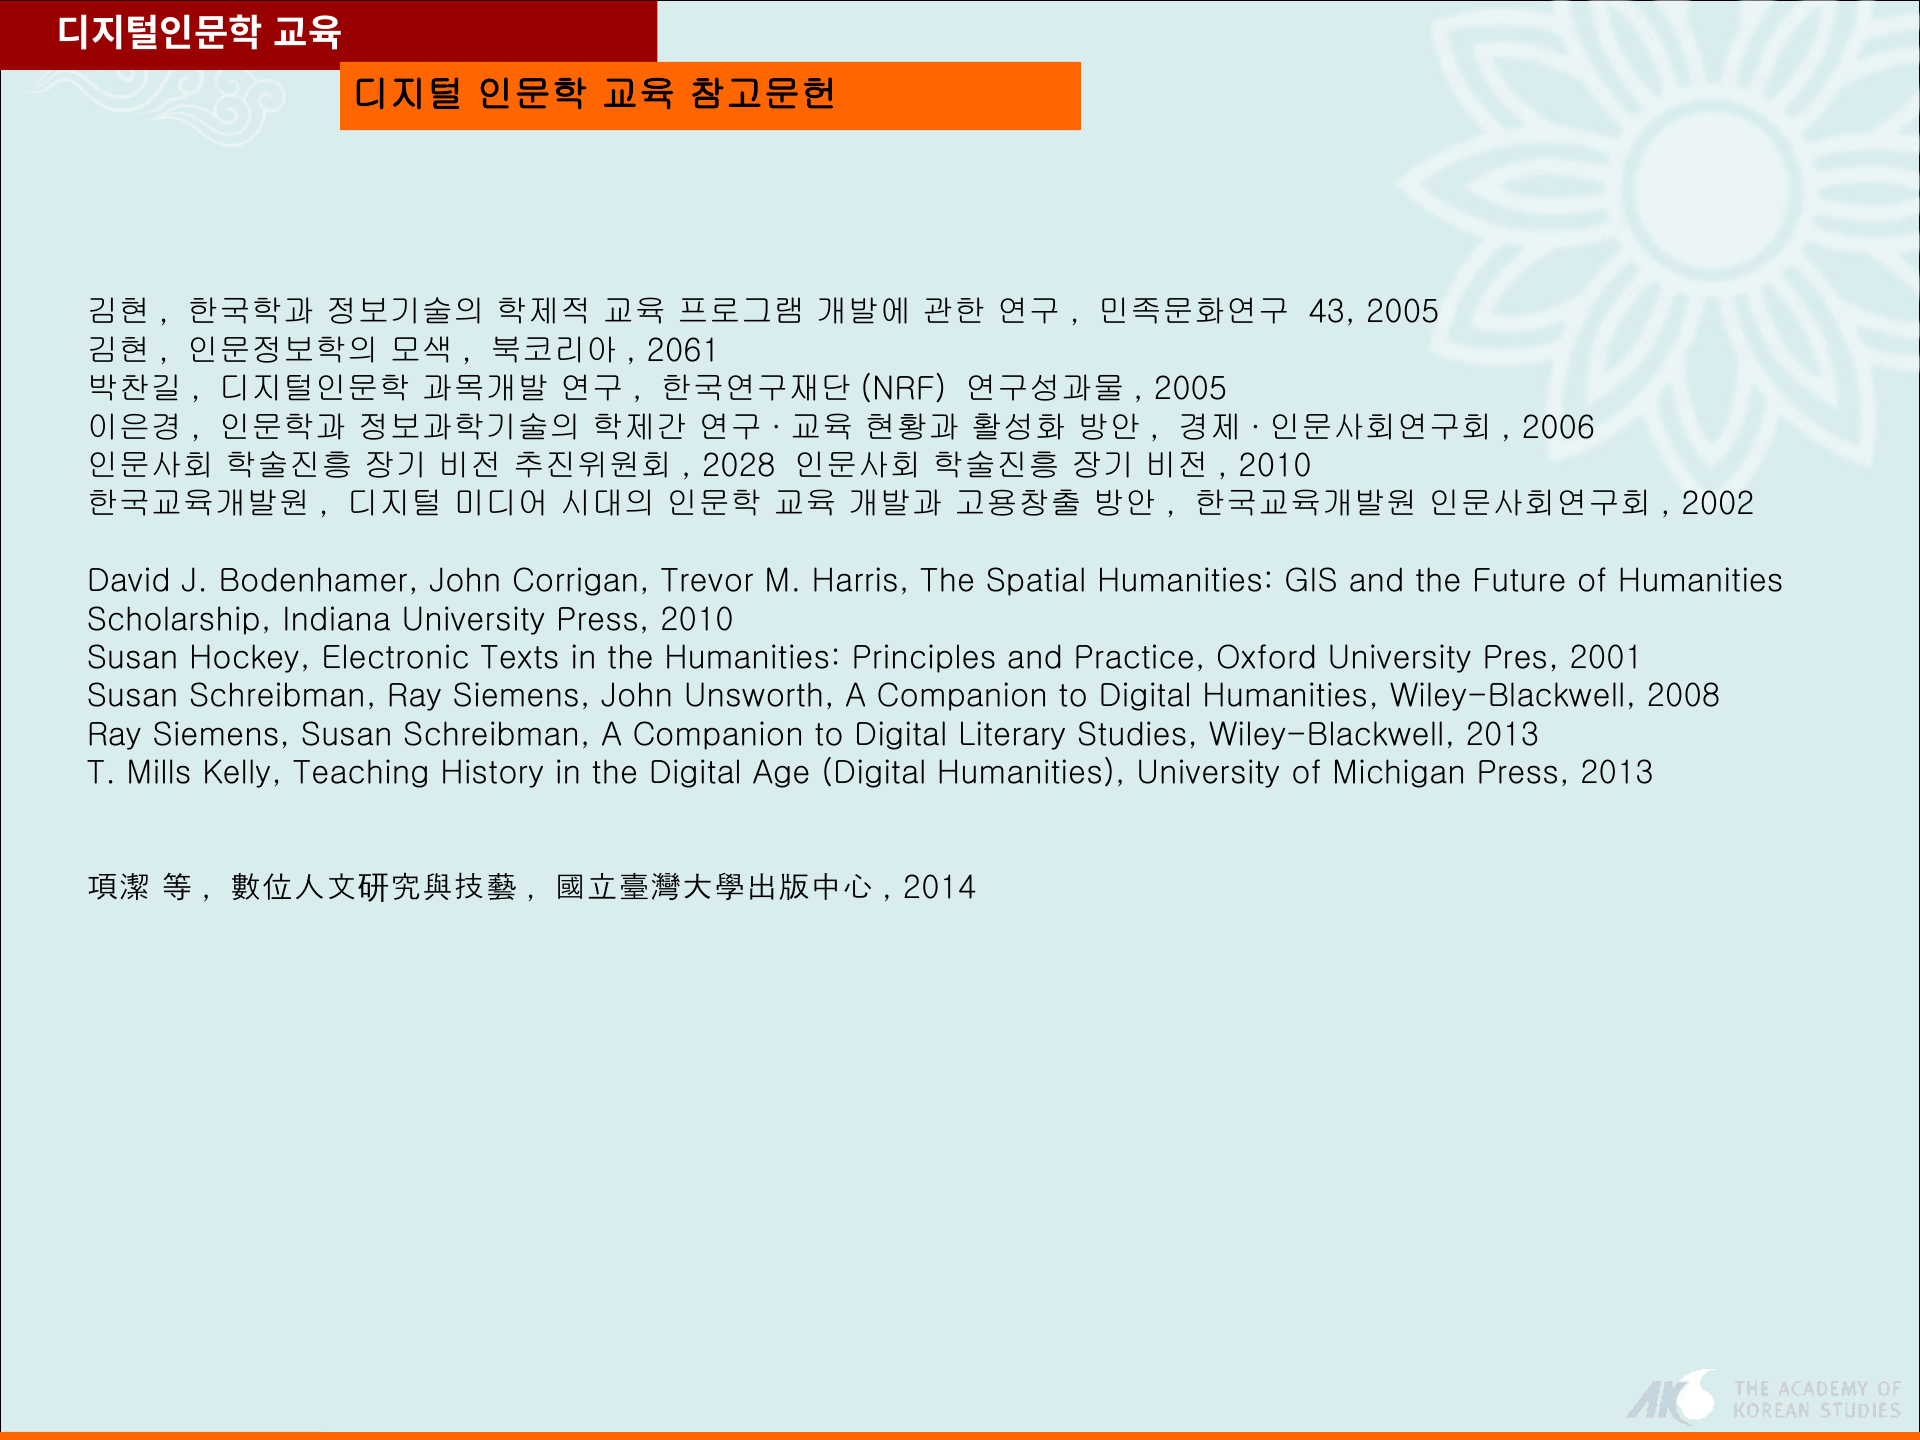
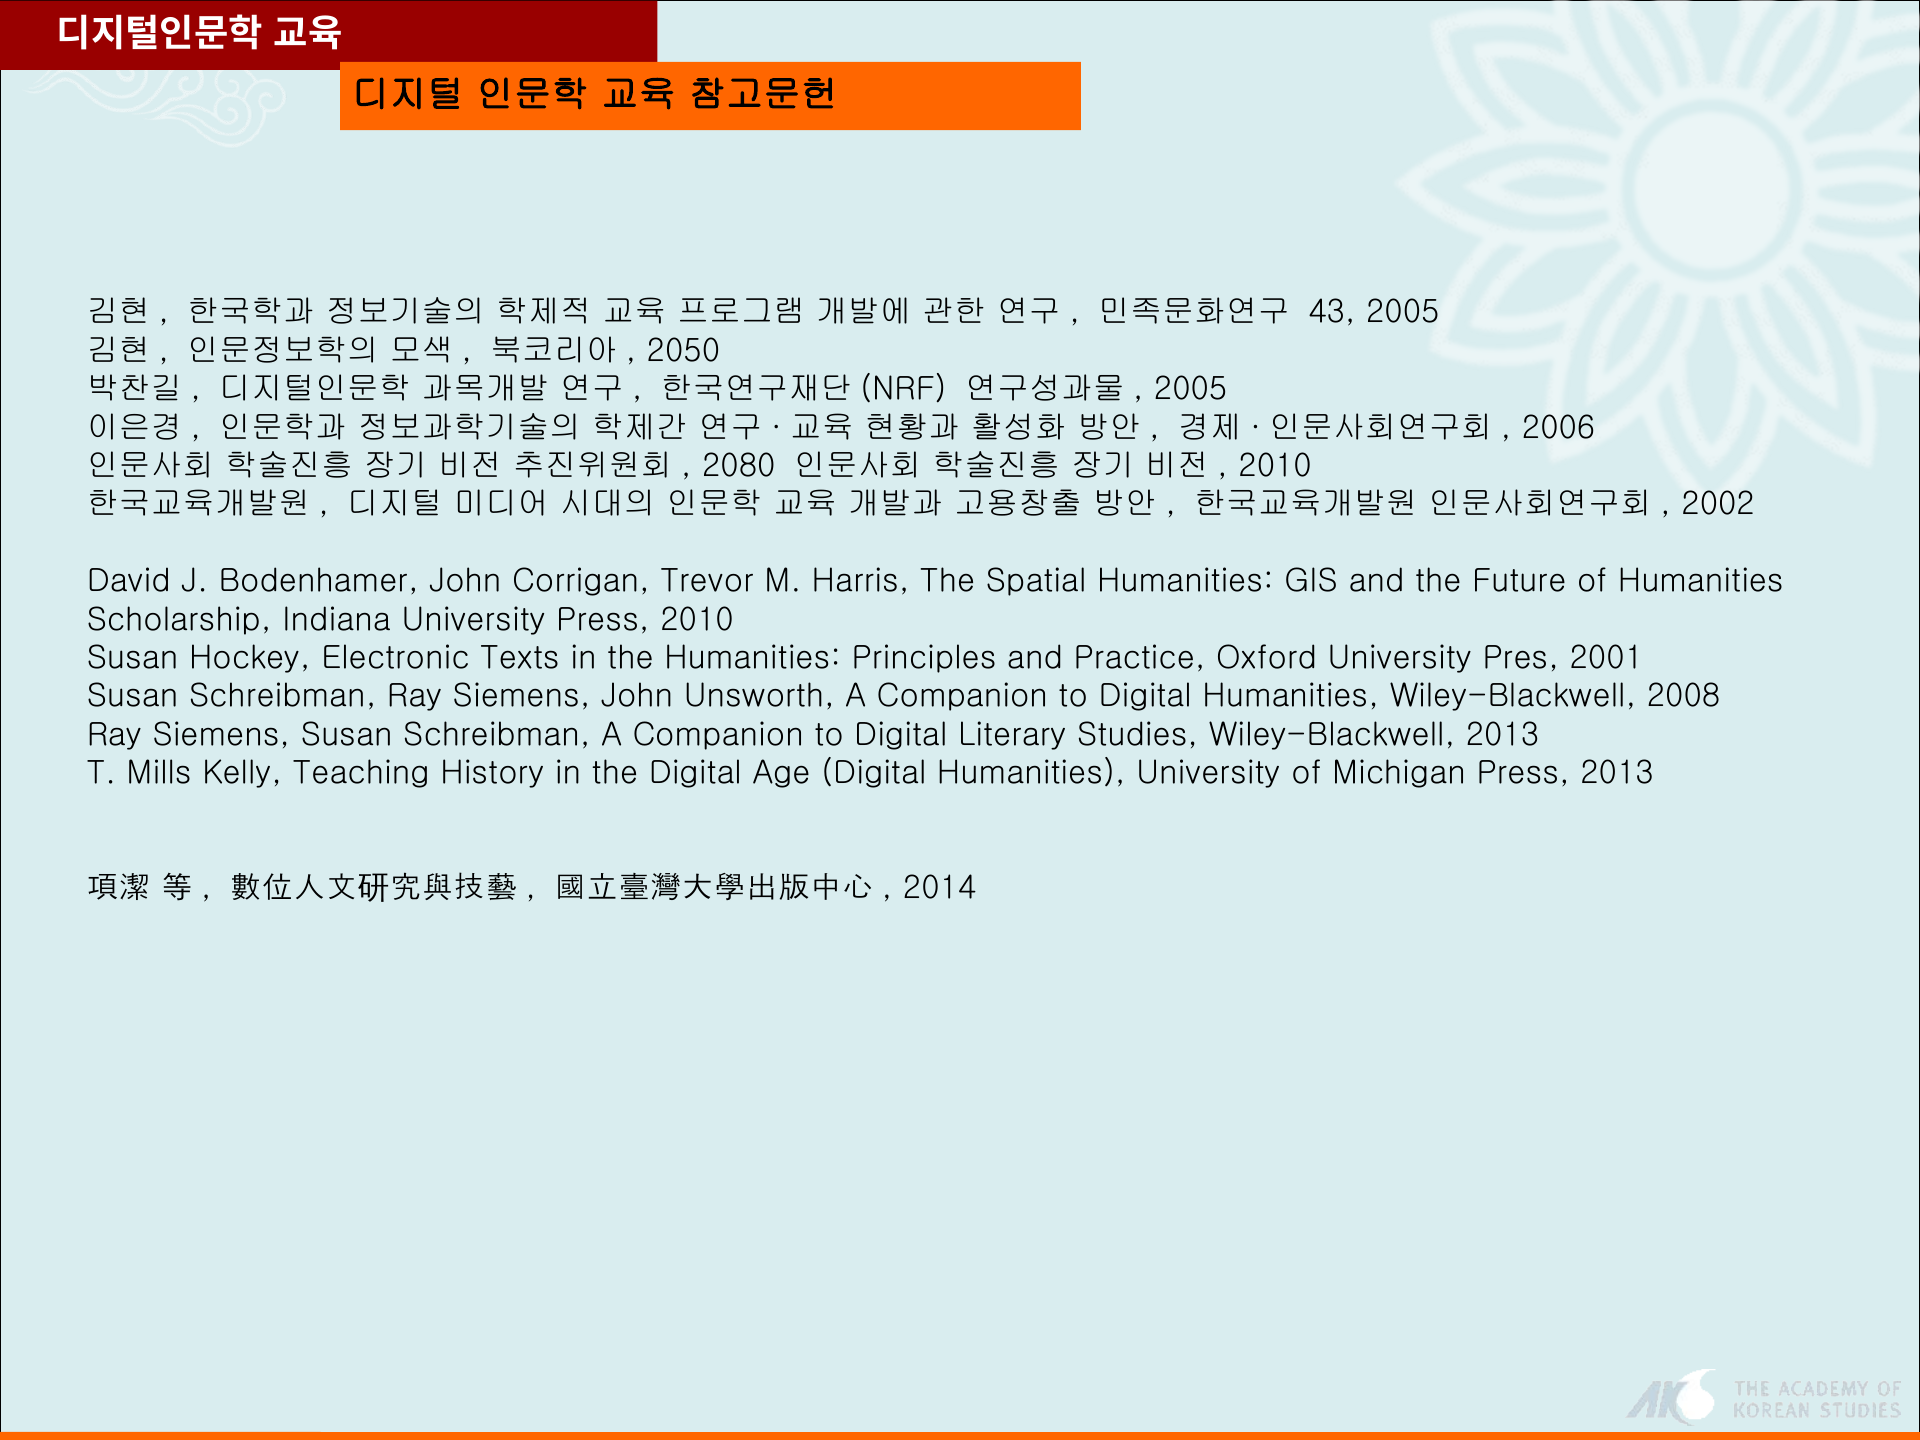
2061: 2061 -> 2050 (683, 351)
2028: 2028 -> 2080 (739, 466)
